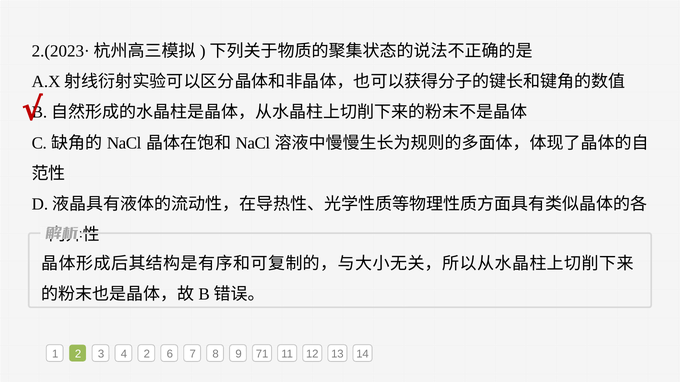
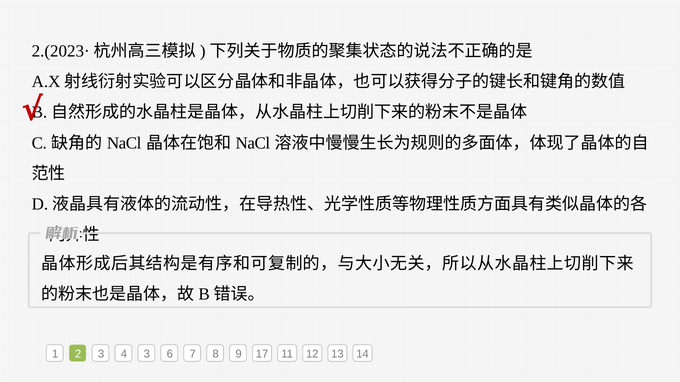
4 2: 2 -> 3 (147, 354)
71: 71 -> 17 (262, 354)
